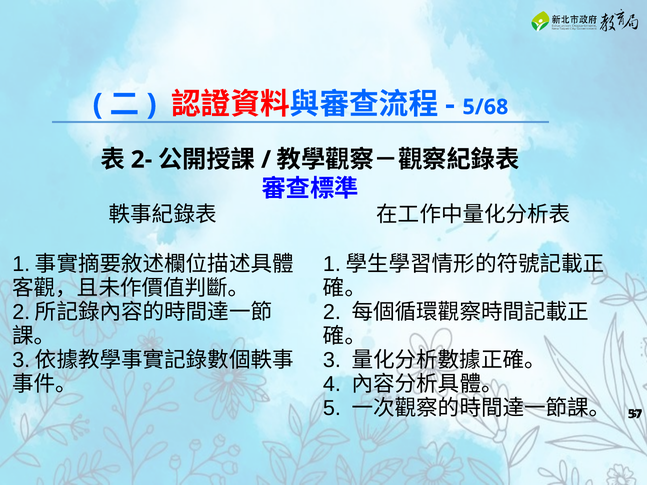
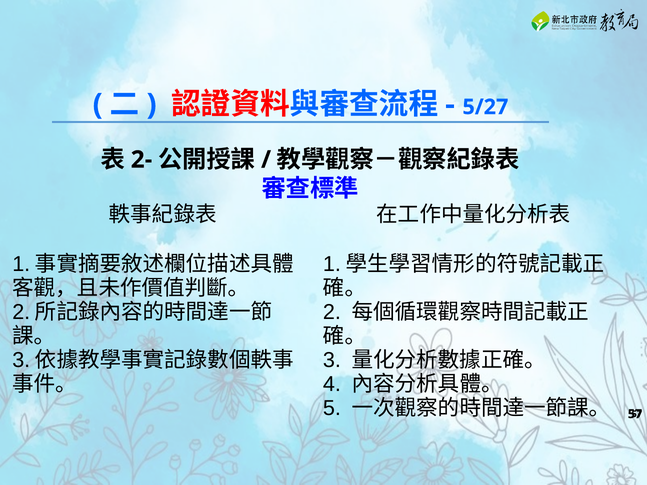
5/68: 5/68 -> 5/27 (485, 107)
